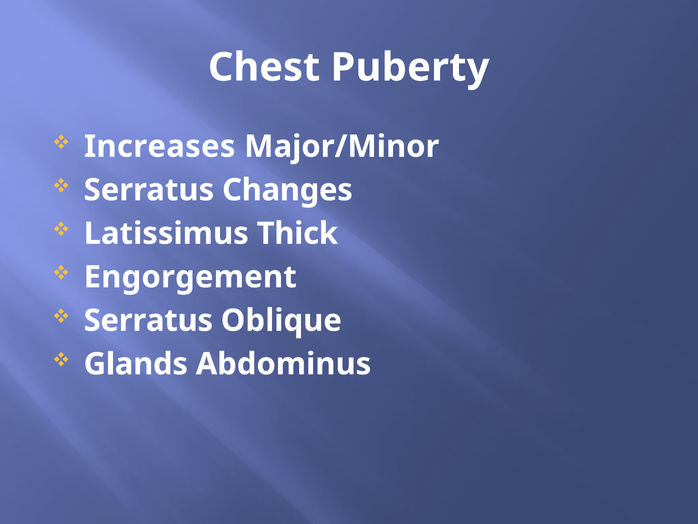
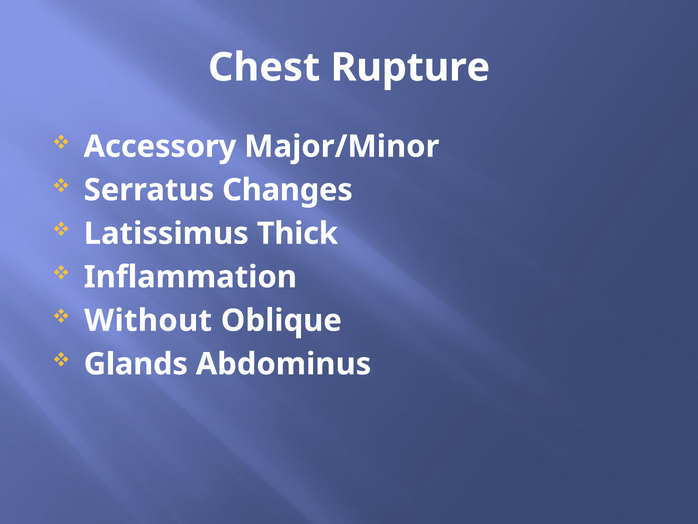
Puberty: Puberty -> Rupture (410, 67)
Increases: Increases -> Accessory (160, 146)
Engorgement: Engorgement -> Inflammation (190, 277)
Serratus: Serratus -> Without (148, 320)
